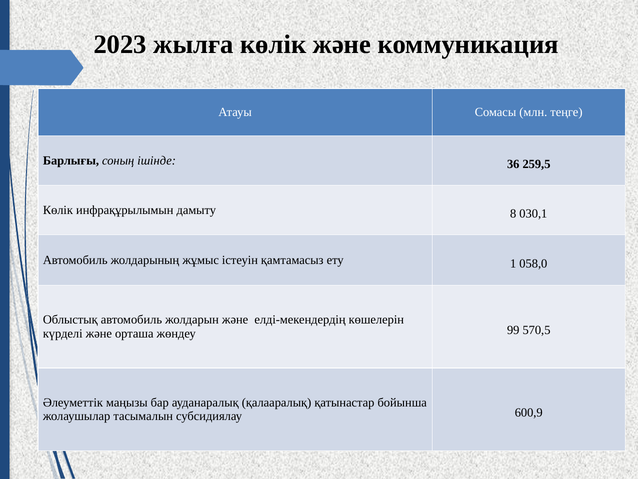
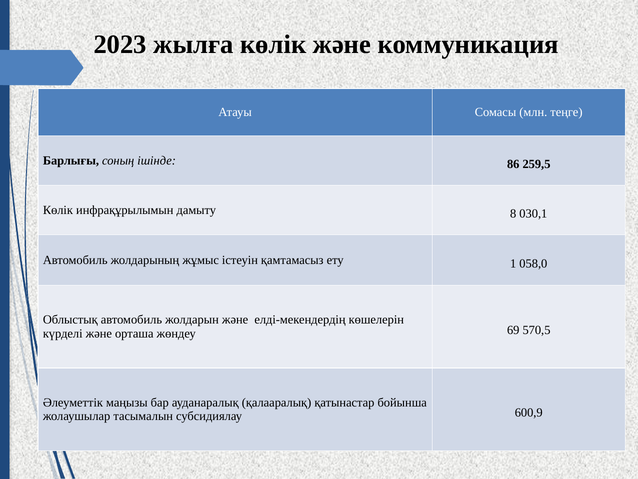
36: 36 -> 86 (513, 164)
99: 99 -> 69 (513, 330)
